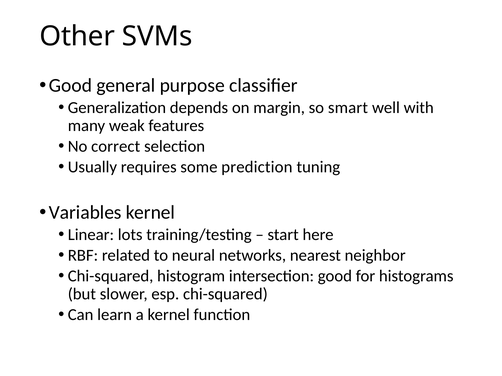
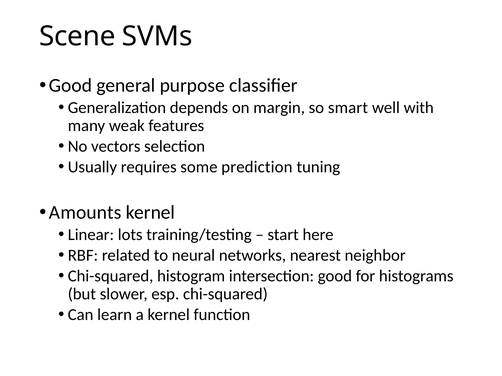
Other: Other -> Scene (77, 36)
correct: correct -> vectors (116, 147)
Variables: Variables -> Amounts (85, 213)
